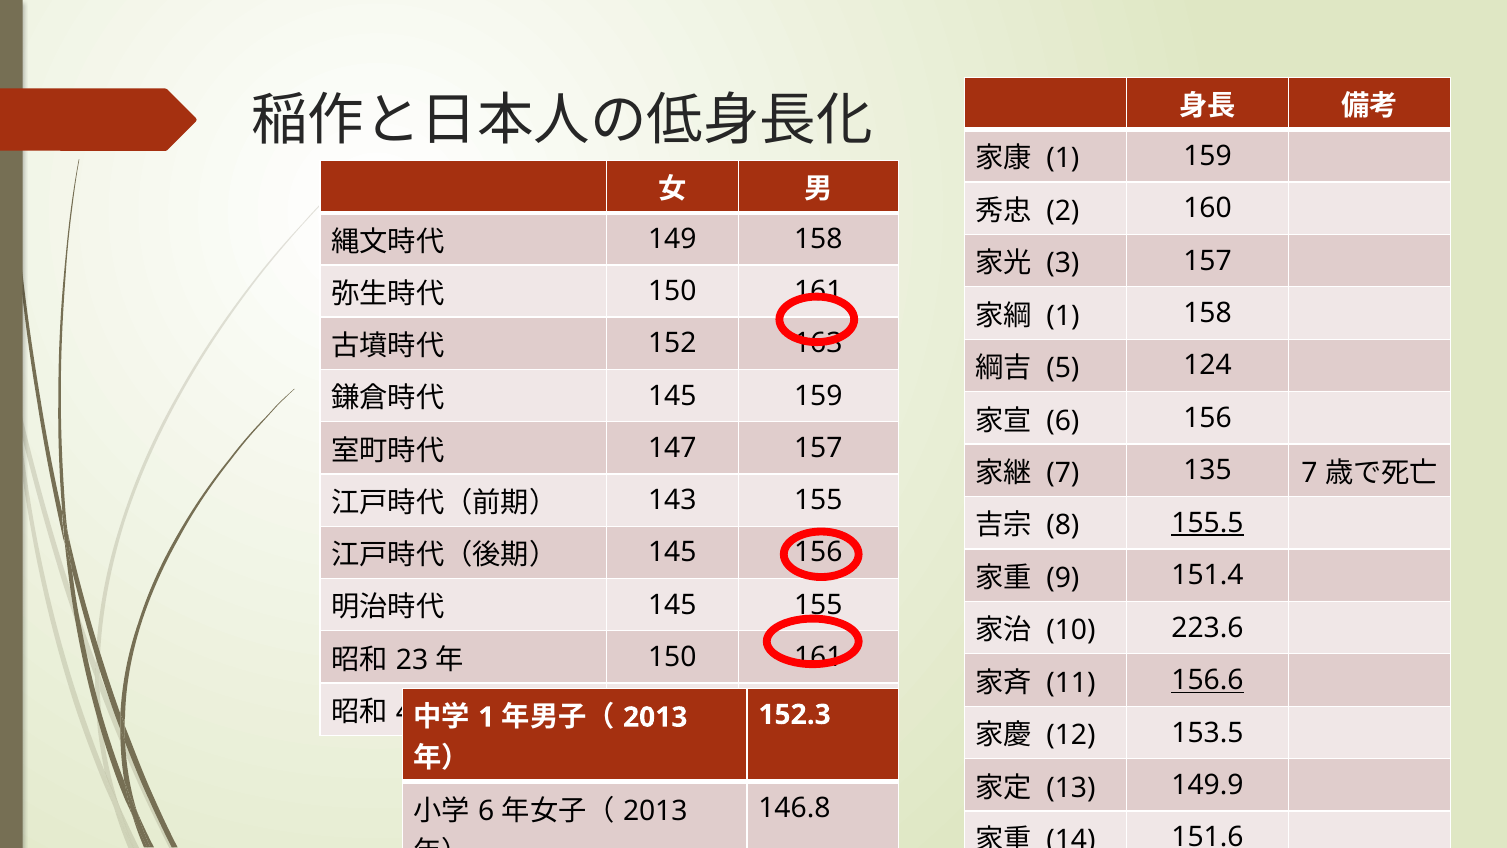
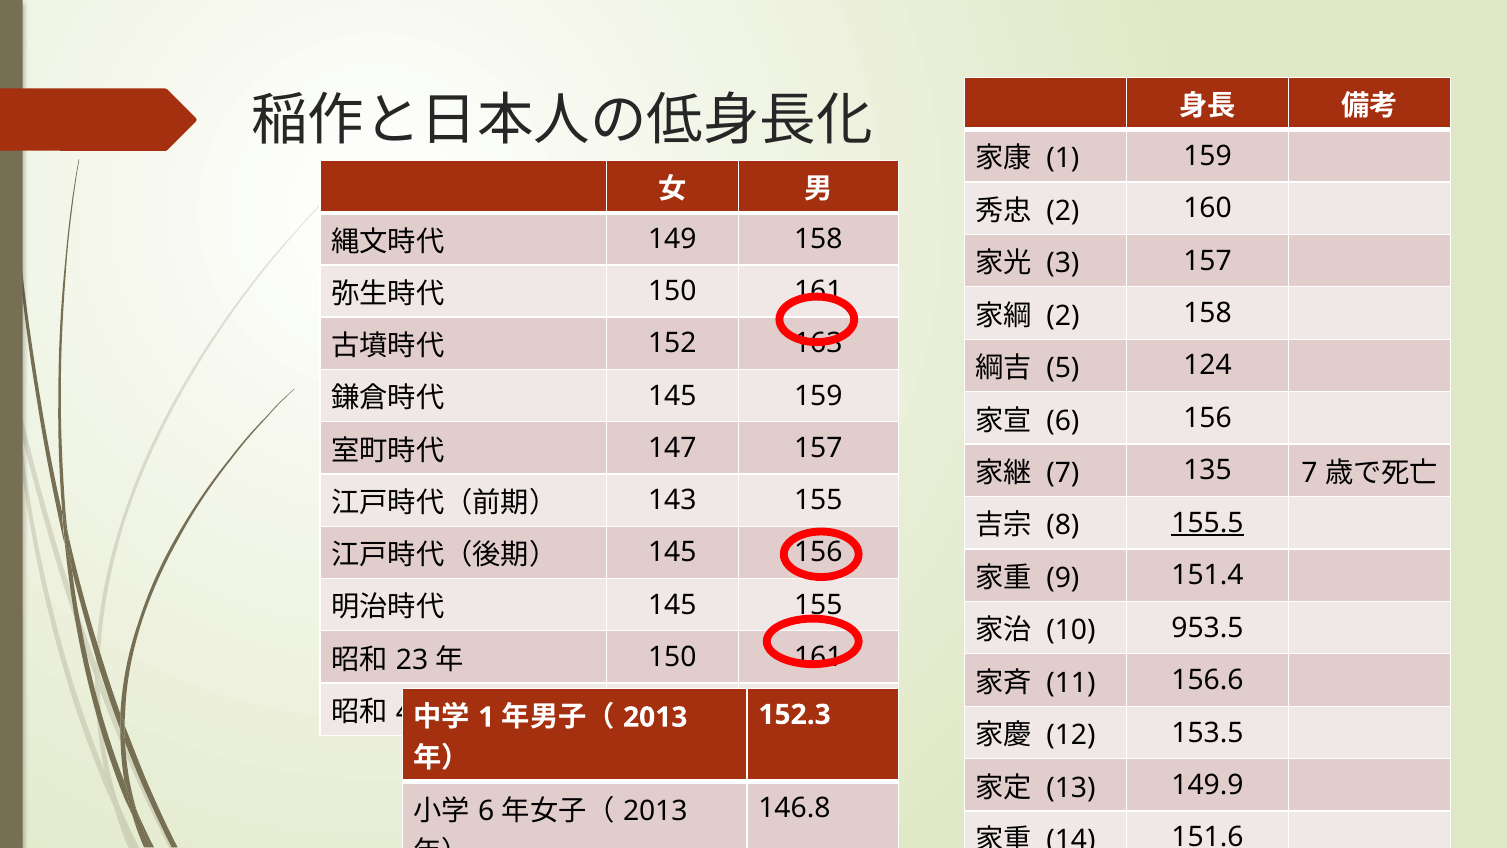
1: 1 -> 2 (1063, 316)
223.6: 223.6 -> 953.5 (1208, 628)
156.6 underline: present -> none (1208, 680)
